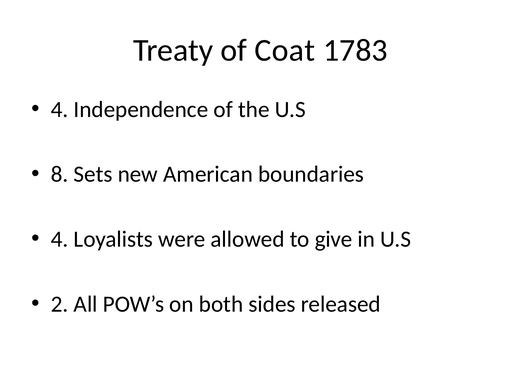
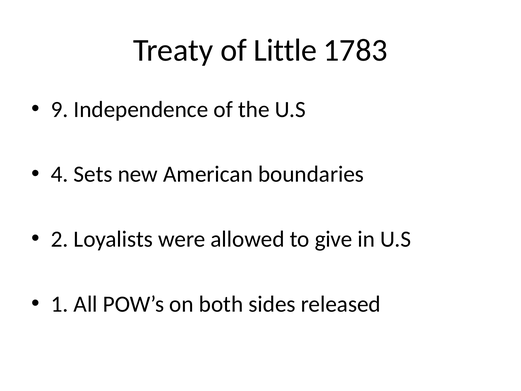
Coat: Coat -> Little (285, 50)
4: 4 -> 9 (60, 109)
8: 8 -> 4 (60, 174)
4: 4 -> 2 (60, 239)
2: 2 -> 1 (60, 304)
